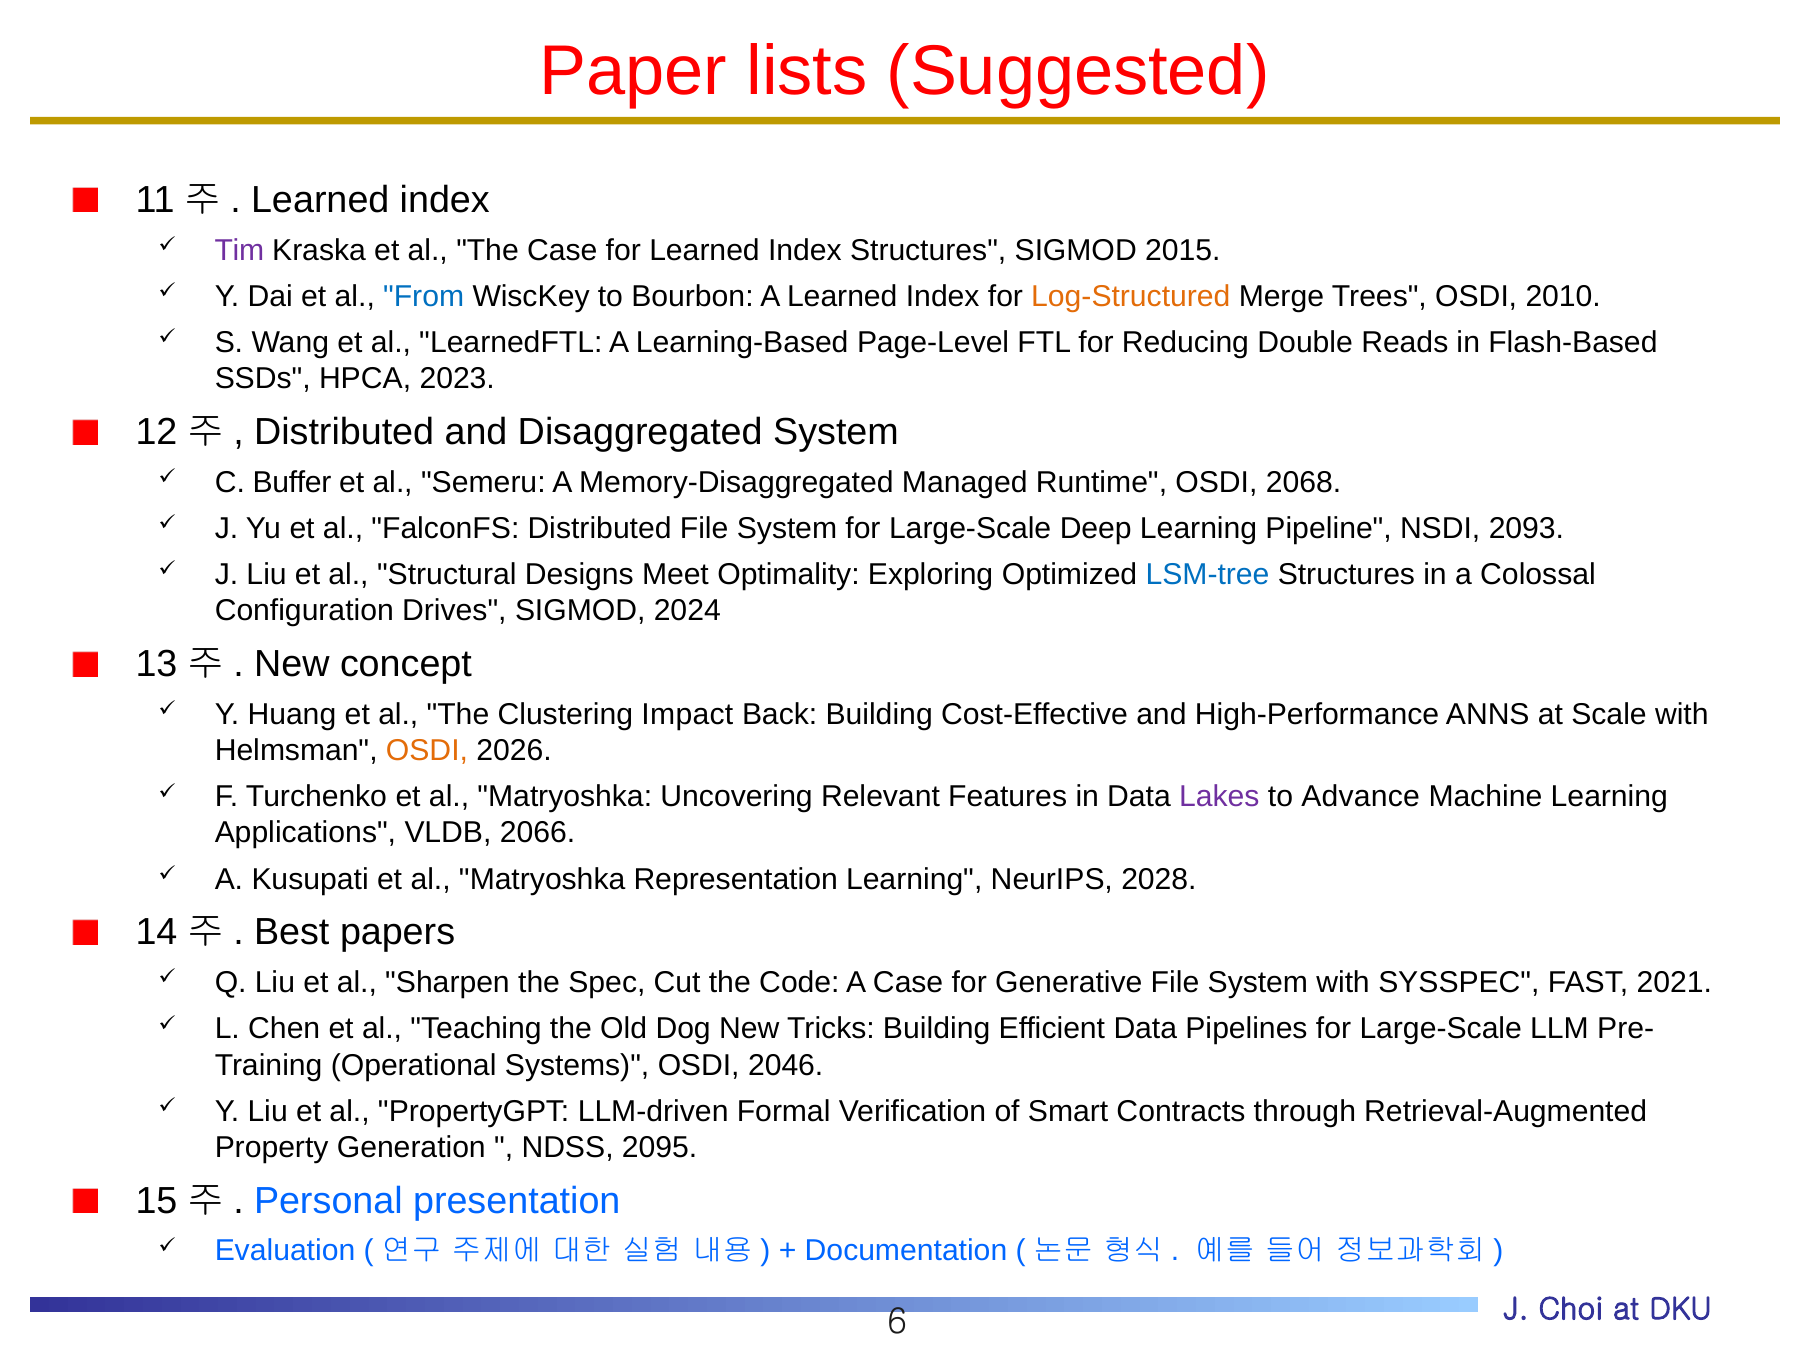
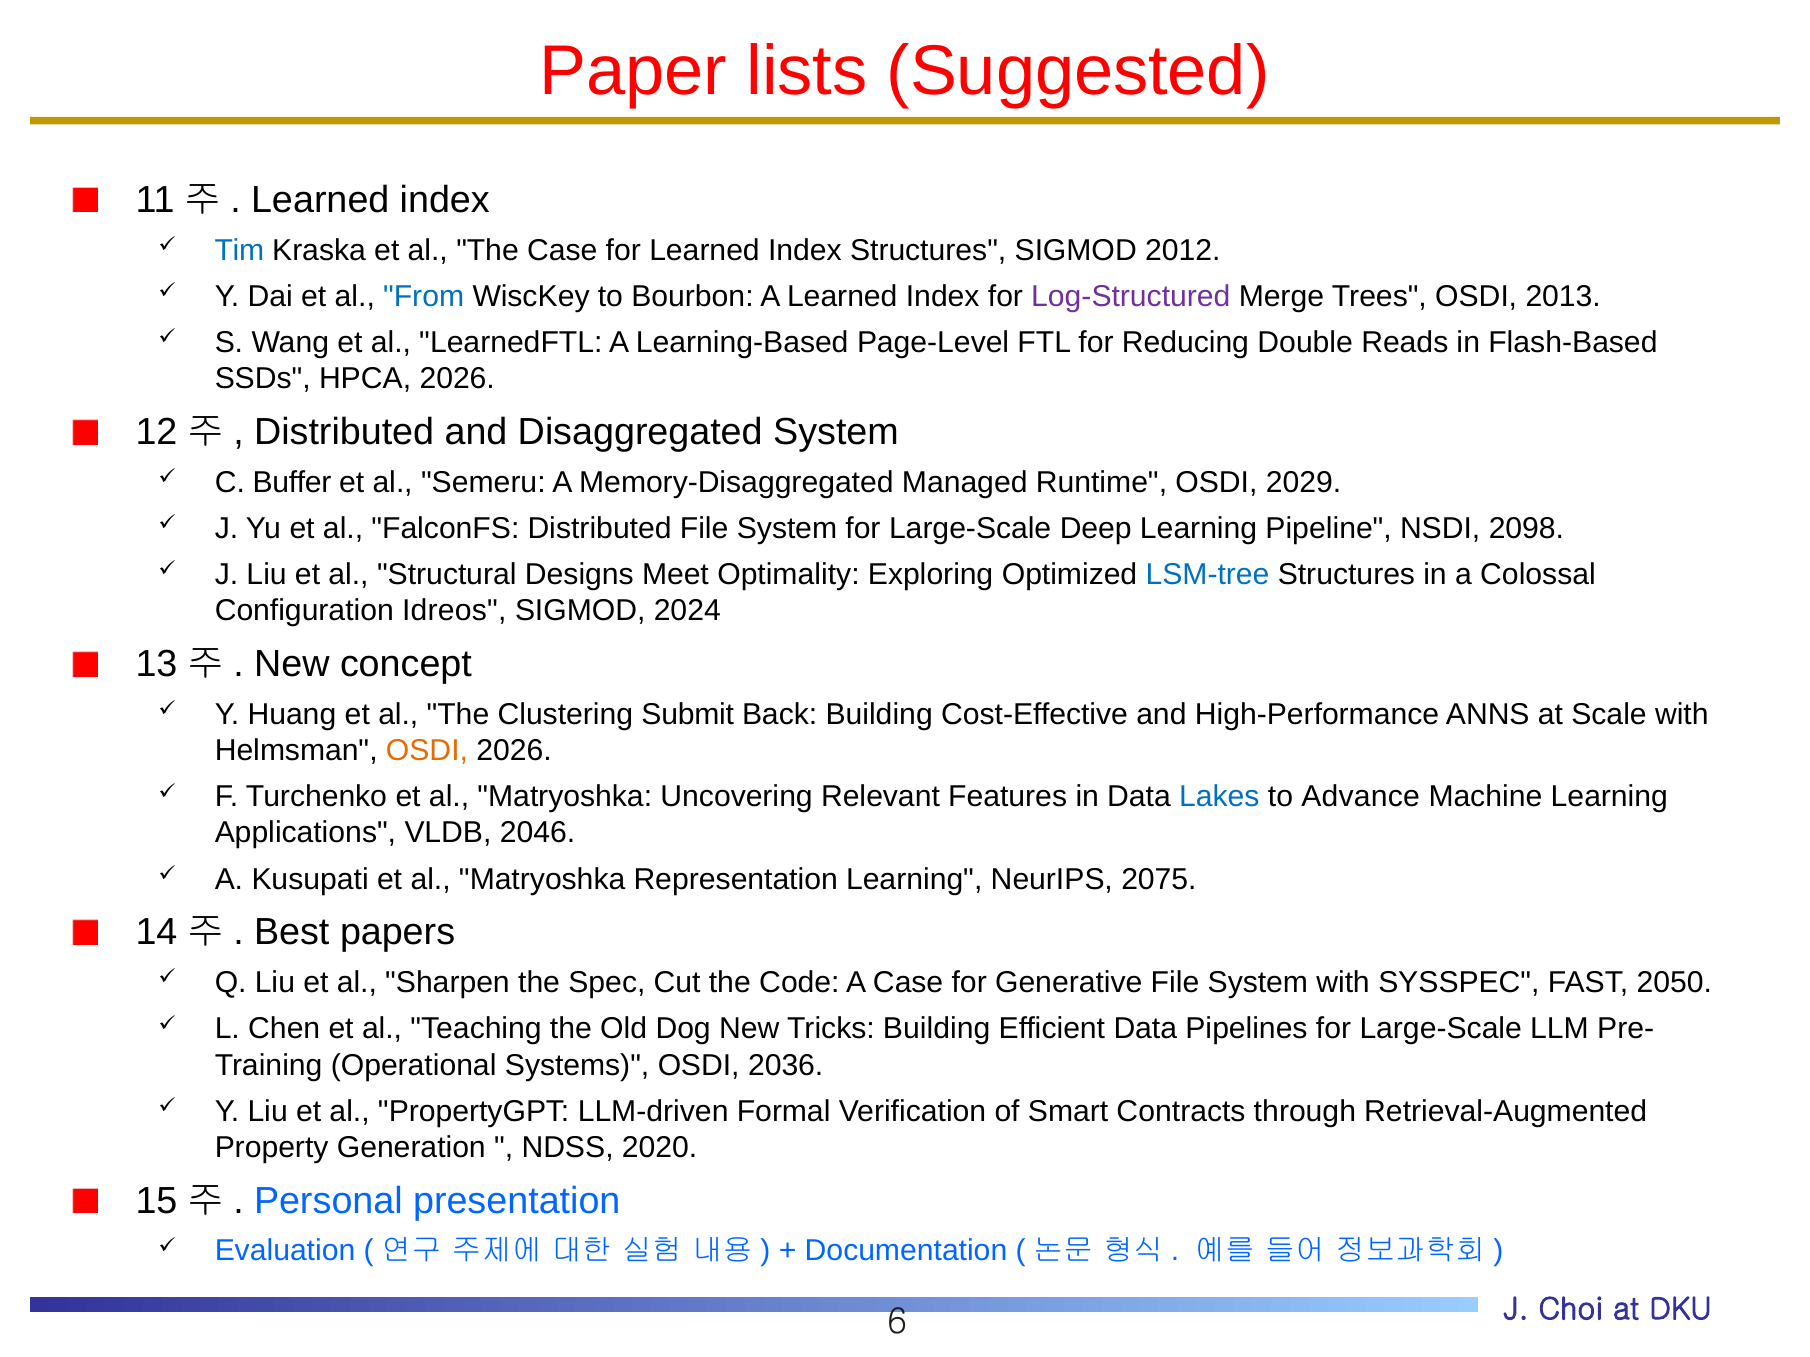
Tim colour: purple -> blue (239, 250)
2015: 2015 -> 2012 (1183, 250)
Log-Structured colour: orange -> purple (1131, 296)
2010: 2010 -> 2013 (1563, 296)
HPCA 2023: 2023 -> 2026 (457, 379)
2068: 2068 -> 2029 (1304, 482)
2093: 2093 -> 2098 (1526, 529)
Drives: Drives -> Idreos (454, 611)
Impact: Impact -> Submit (688, 715)
Lakes colour: purple -> blue (1219, 797)
2066: 2066 -> 2046 (538, 833)
2028: 2028 -> 2075 (1159, 880)
2021: 2021 -> 2050 (1674, 983)
2046: 2046 -> 2036 (786, 1066)
2095: 2095 -> 2020 (660, 1148)
